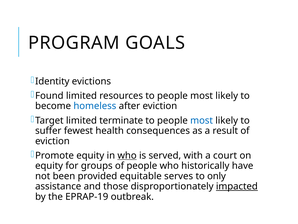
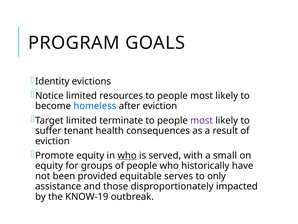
Found: Found -> Notice (49, 95)
most colour: blue -> purple (202, 120)
fewest: fewest -> tenant (78, 130)
court: court -> small (225, 155)
impacted underline: present -> none (237, 186)
EPRAP-19: EPRAP-19 -> KNOW-19 (87, 196)
